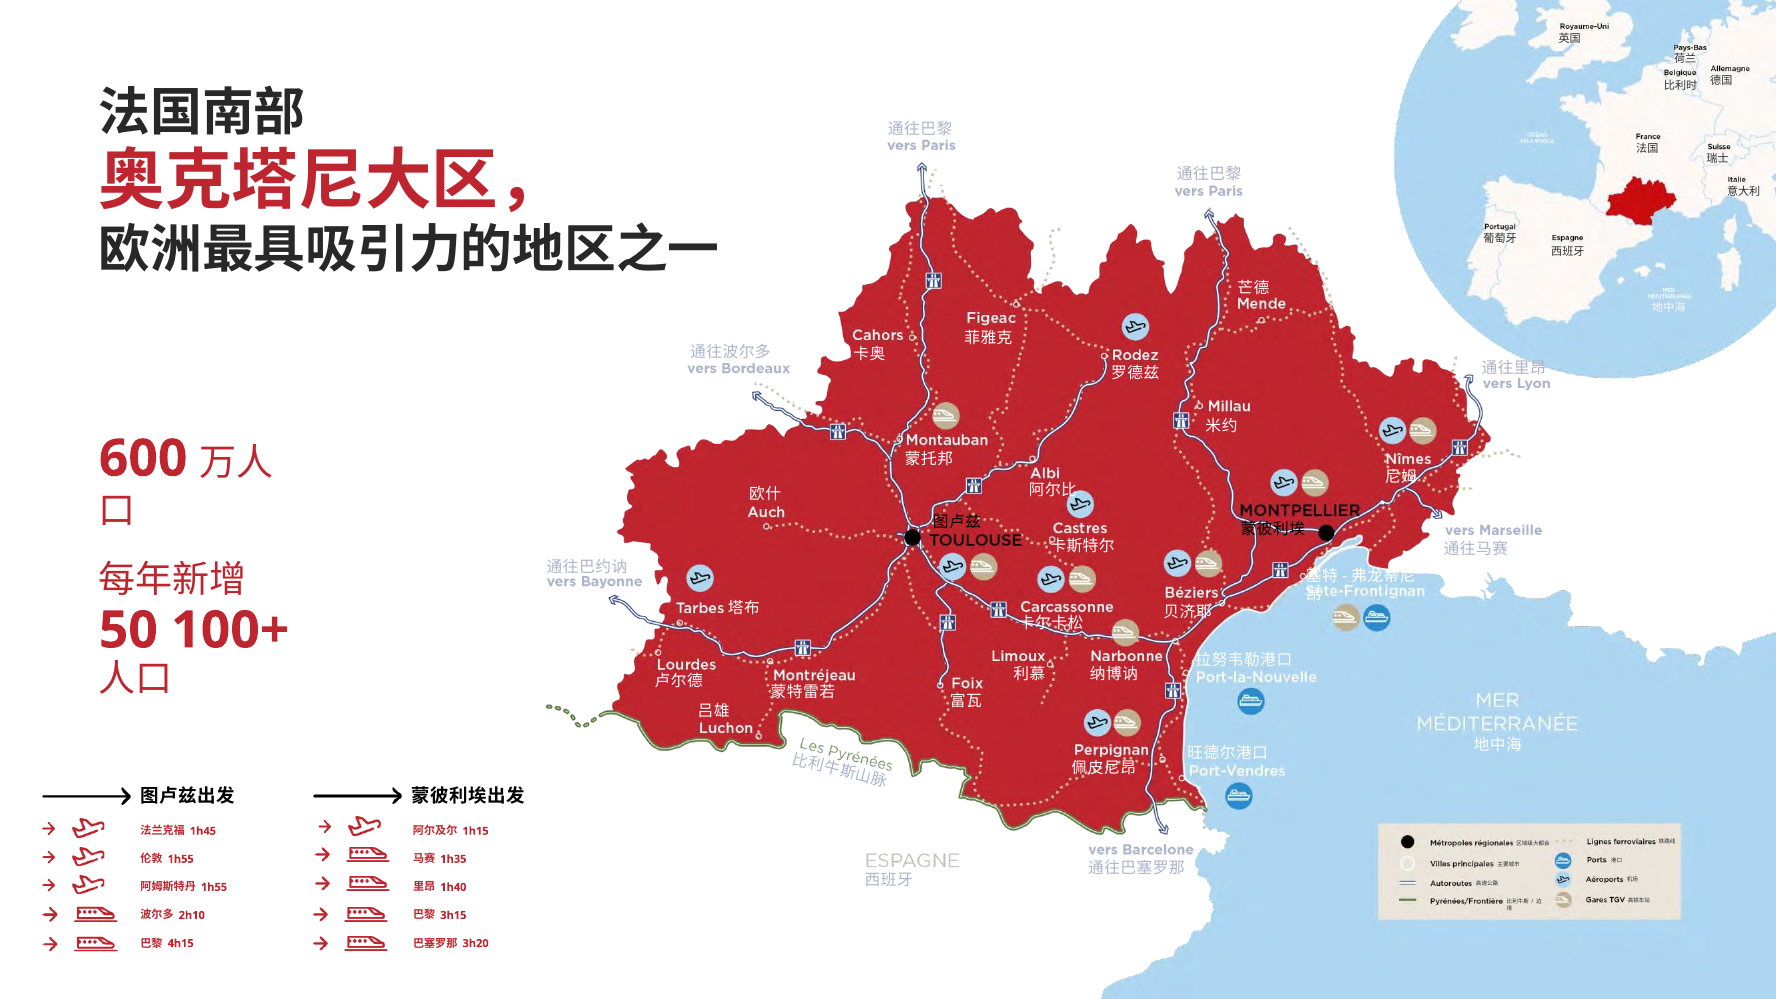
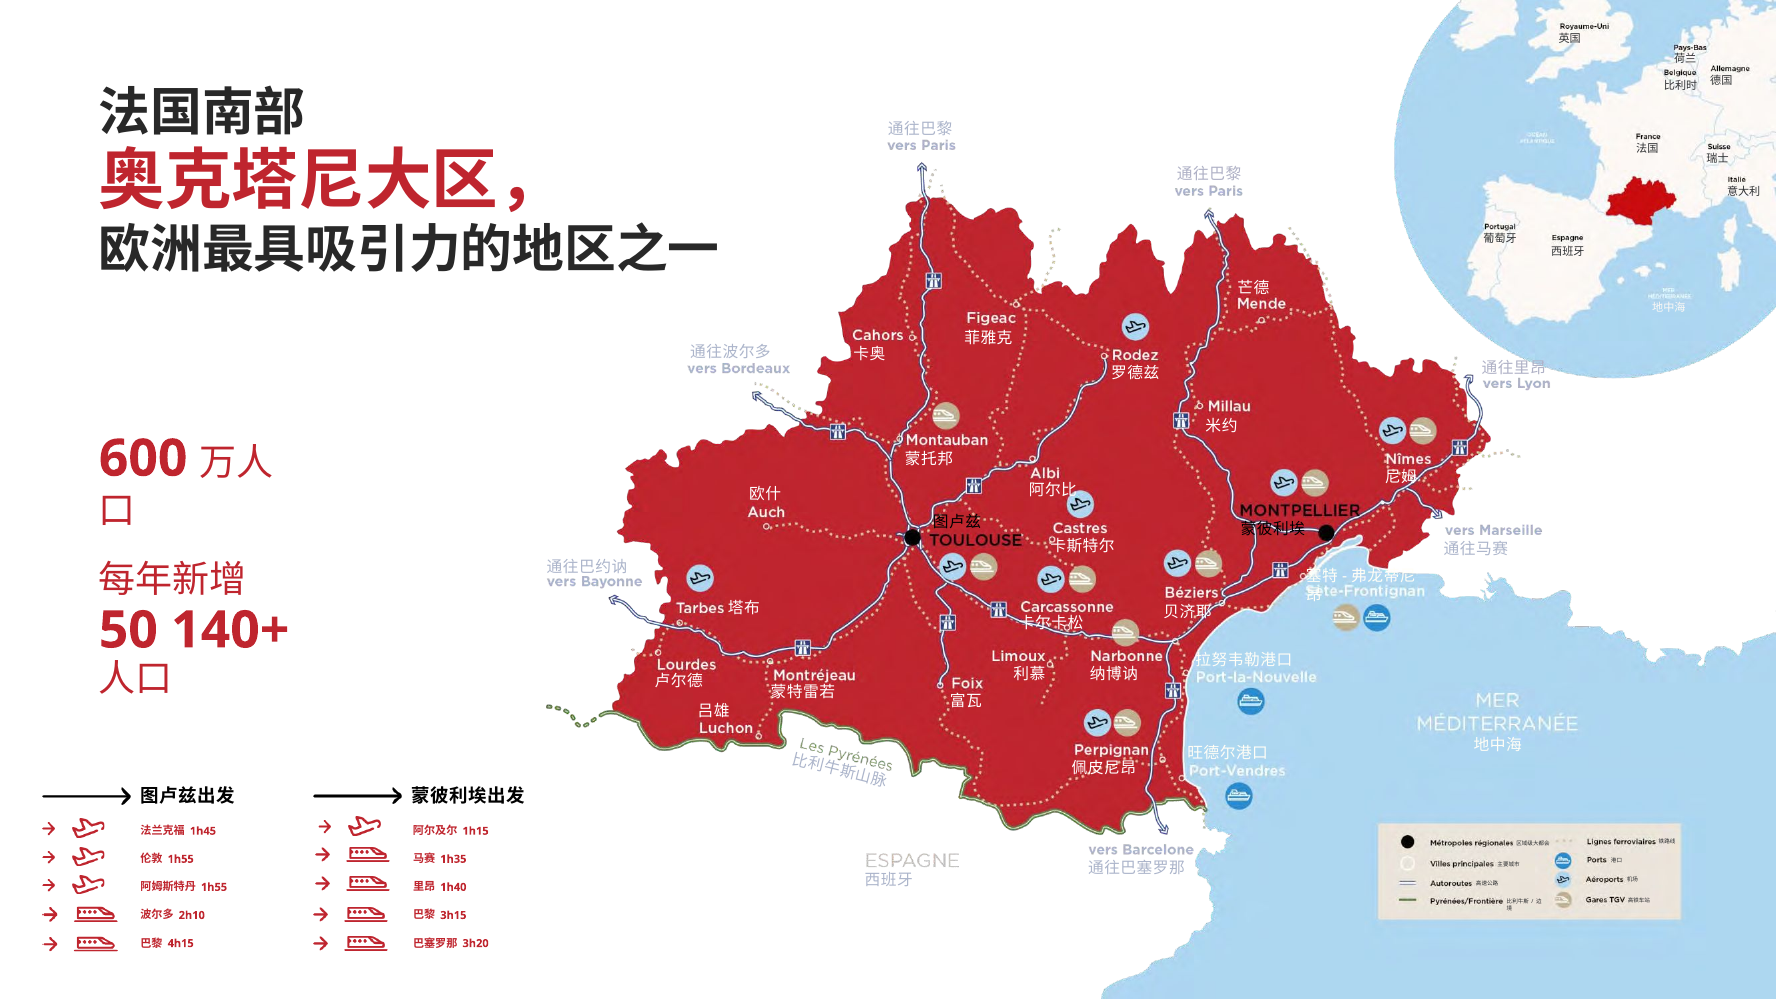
100+: 100+ -> 140+ (230, 630)
